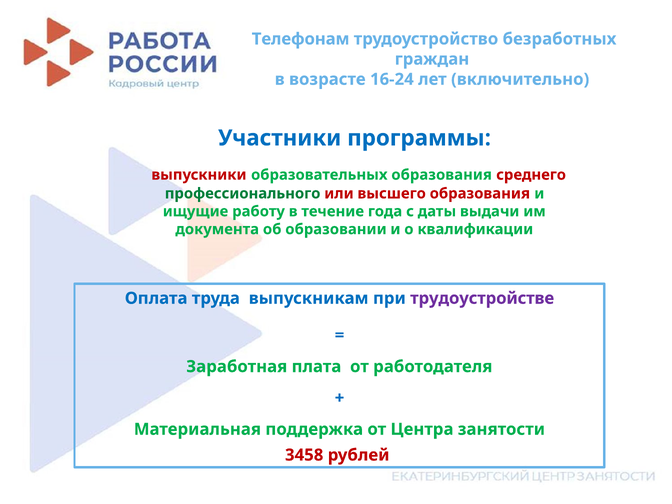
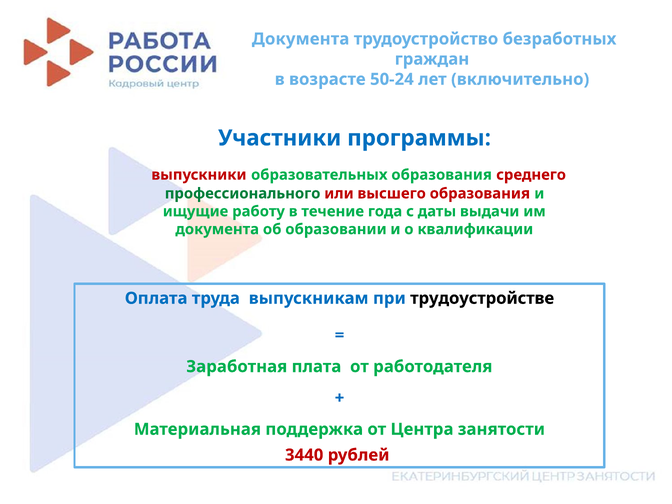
Телефонам: Телефонам -> Документа (301, 39)
16-24: 16-24 -> 50-24 (392, 79)
трудоустройстве colour: purple -> black (482, 298)
3458: 3458 -> 3440 (304, 455)
